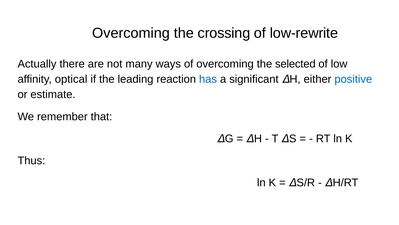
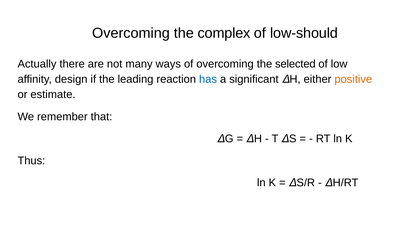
crossing: crossing -> complex (224, 33)
low-rewrite: low-rewrite -> low-should (304, 33)
optical: optical -> design (71, 79)
positive colour: blue -> orange (353, 79)
